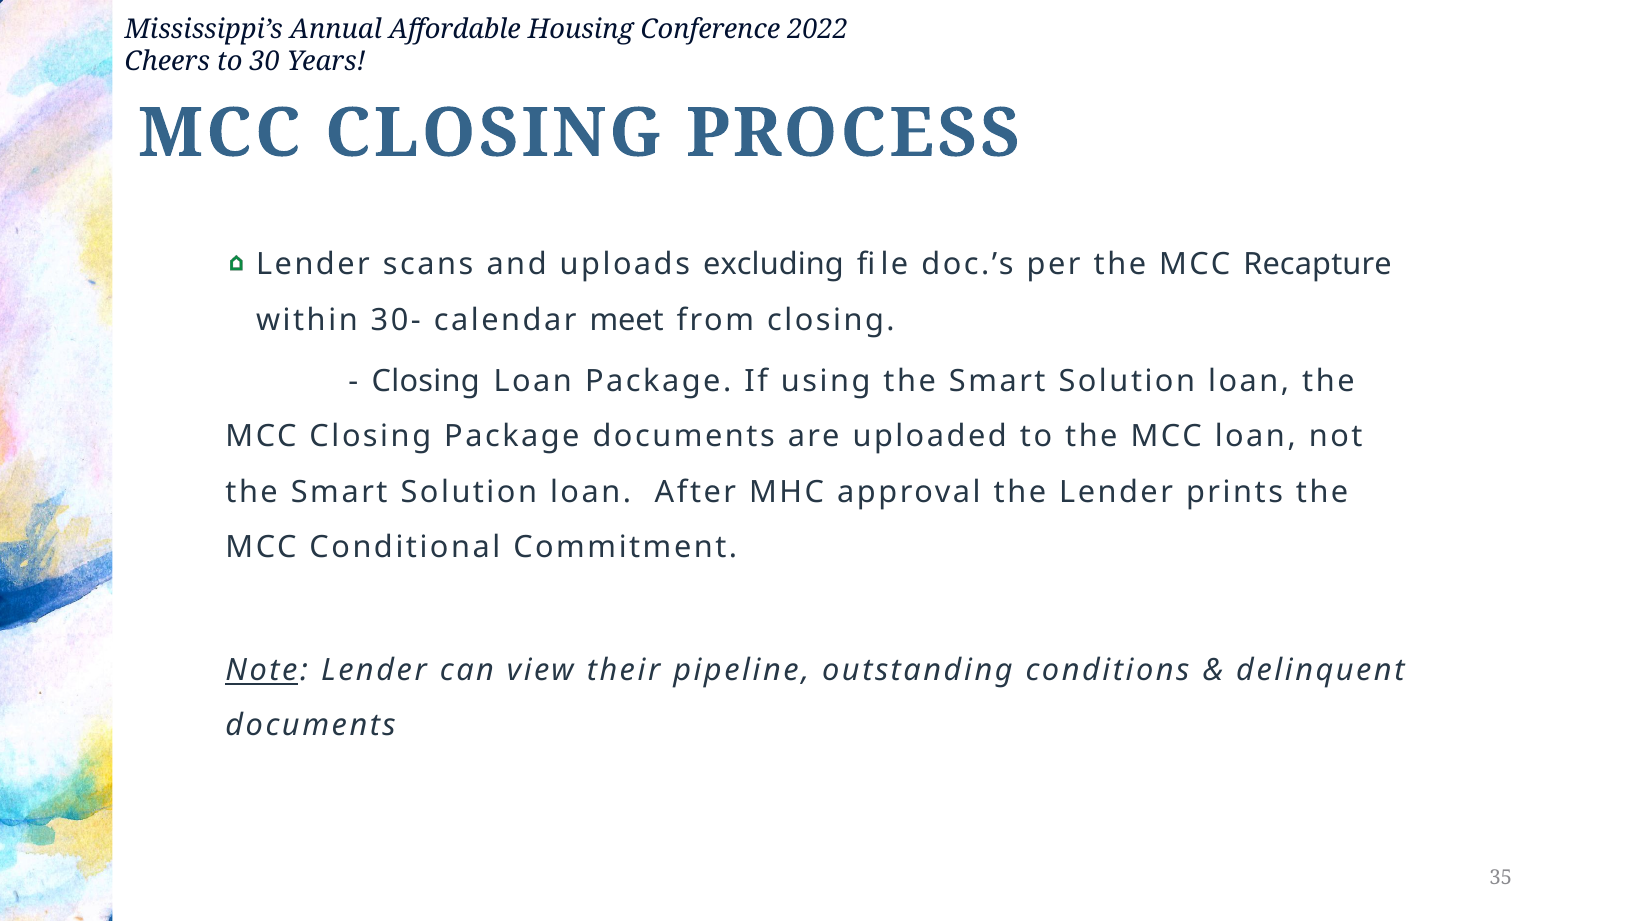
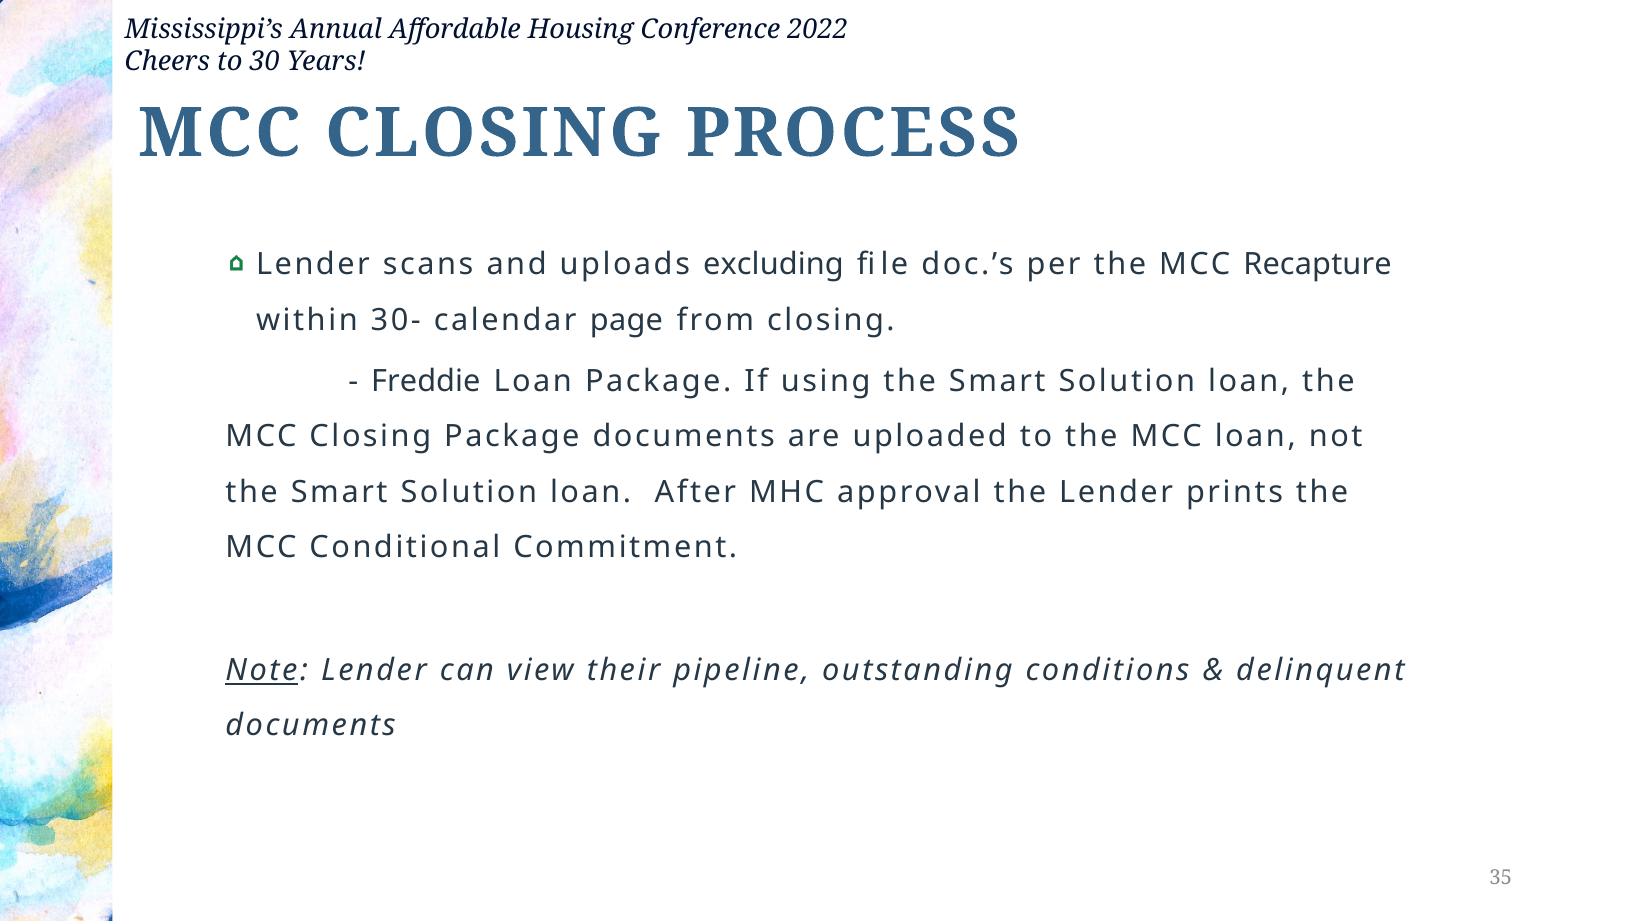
meet: meet -> page (626, 320)
Closing: Closing -> Freddie (426, 381)
